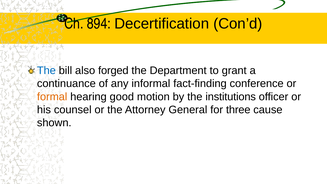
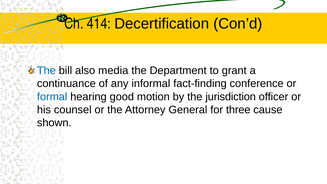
894: 894 -> 414 (99, 24)
forged: forged -> media (113, 71)
formal colour: orange -> blue (52, 97)
institutions: institutions -> jurisdiction (231, 97)
